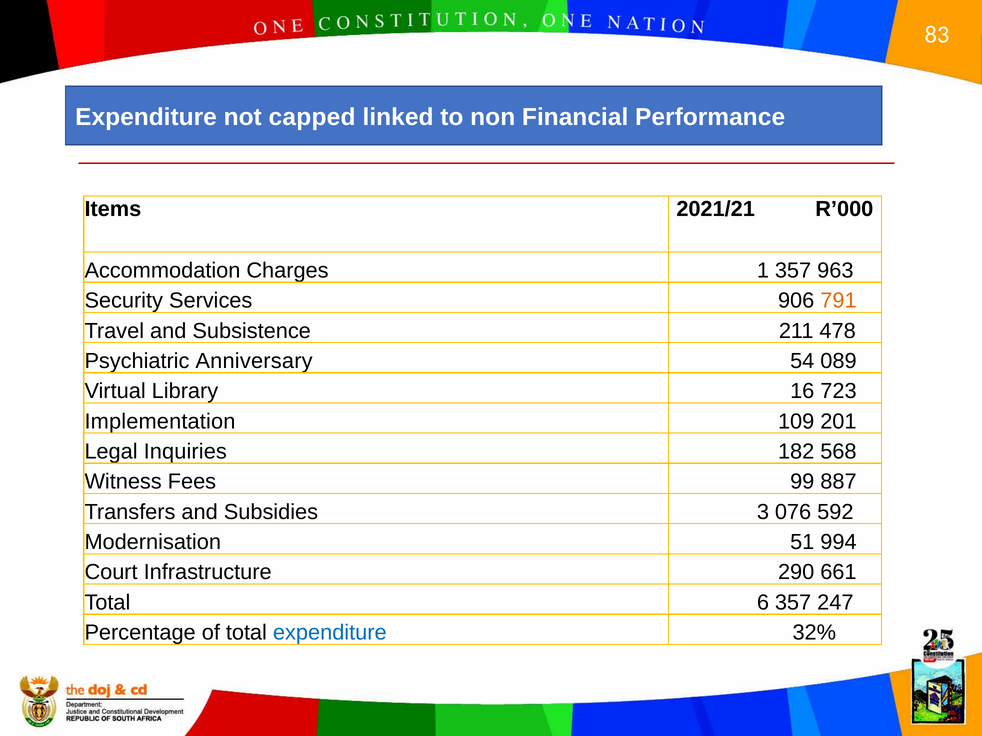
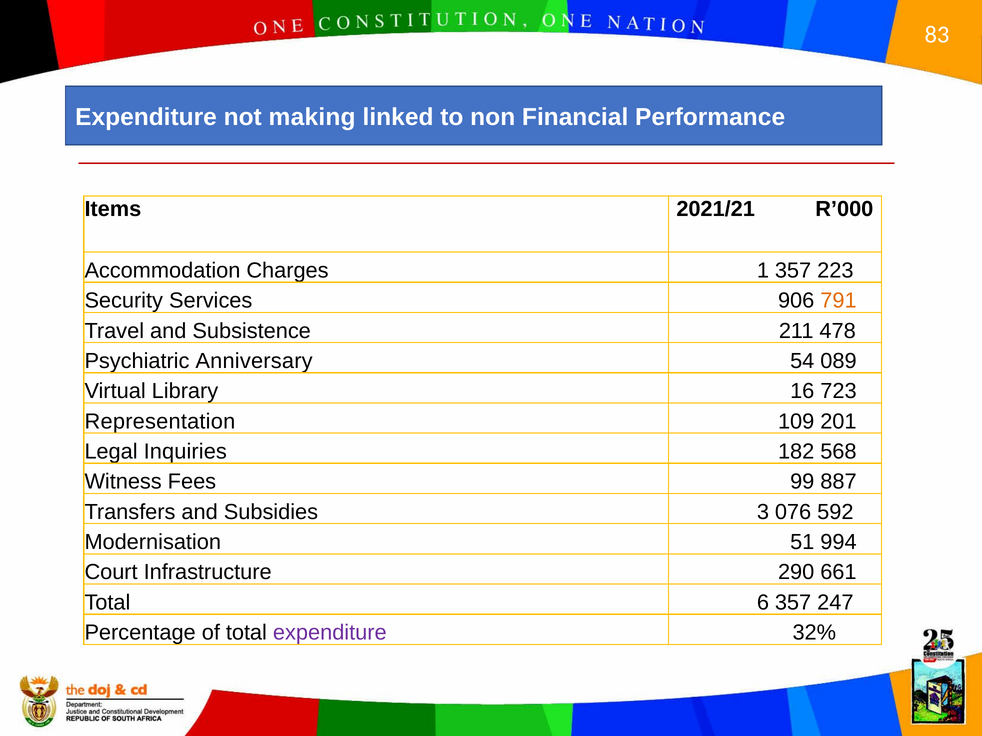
capped: capped -> making (312, 117)
963: 963 -> 223 (835, 271)
Implementation: Implementation -> Representation (160, 422)
expenditure colour: blue -> purple (330, 633)
